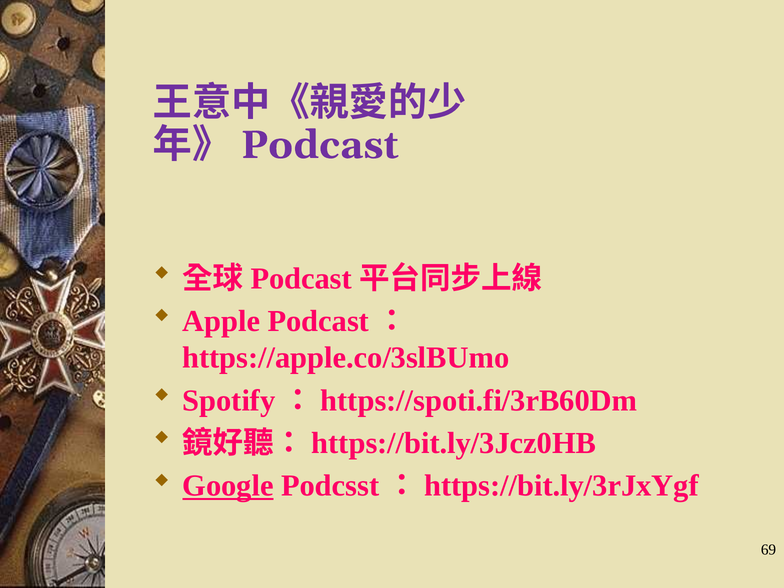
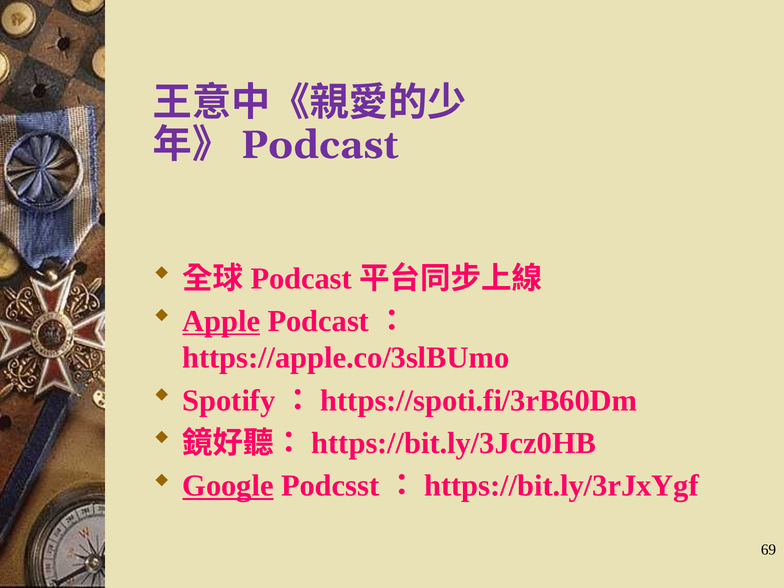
Apple underline: none -> present (221, 321)
